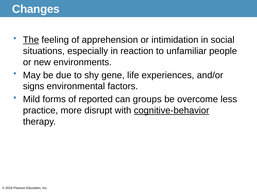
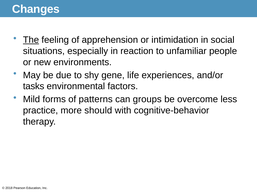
signs: signs -> tasks (34, 86)
reported: reported -> patterns (96, 99)
disrupt: disrupt -> should (98, 110)
cognitive-behavior underline: present -> none (172, 110)
